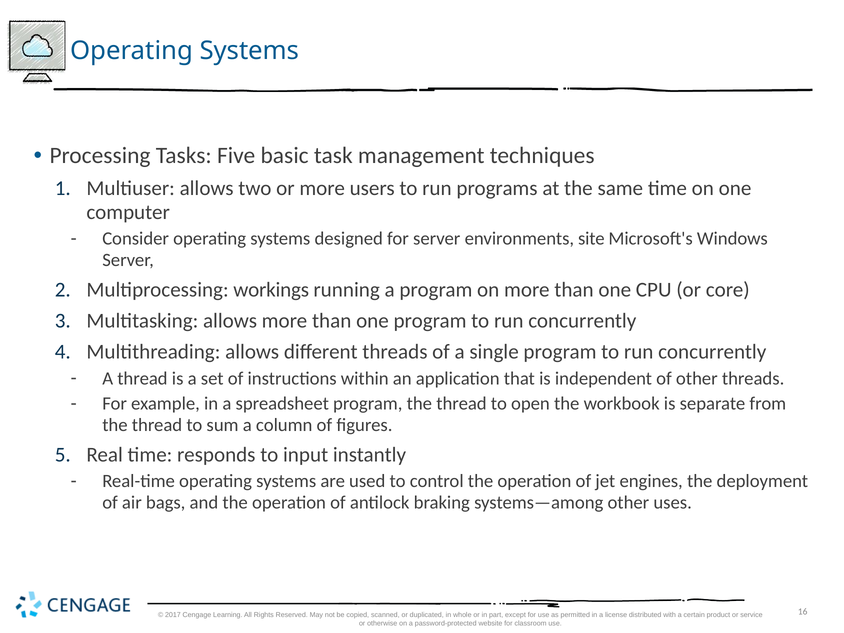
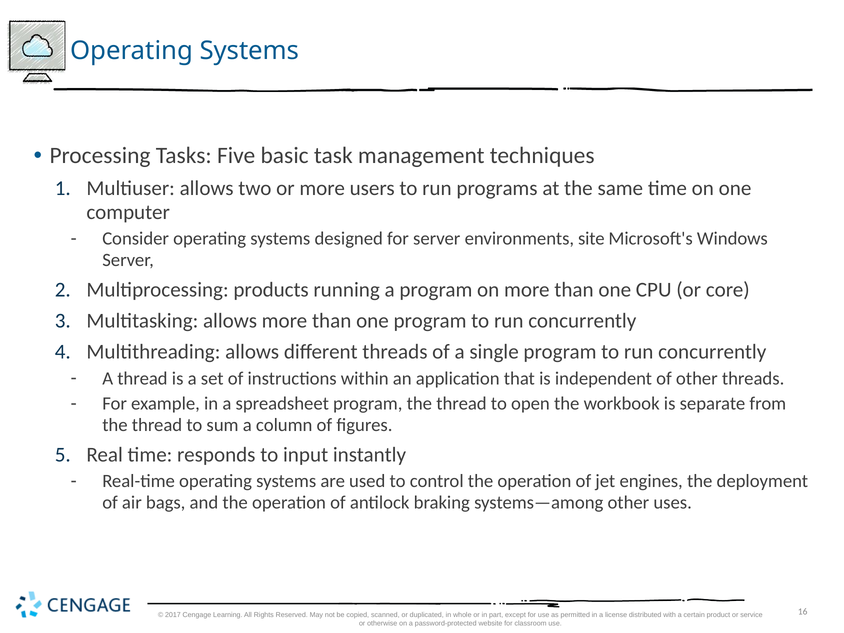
workings: workings -> products (271, 290)
